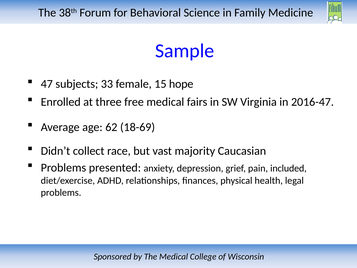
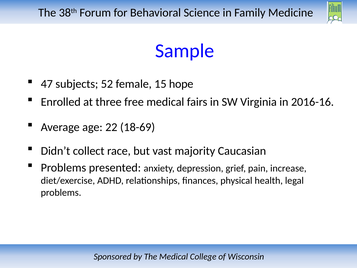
33: 33 -> 52 (107, 84)
2016-47: 2016-47 -> 2016-16 (312, 102)
62: 62 -> 22 (111, 127)
included: included -> increase (288, 168)
